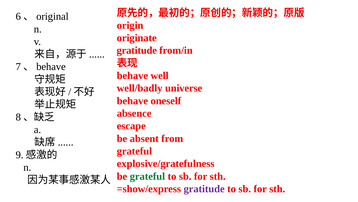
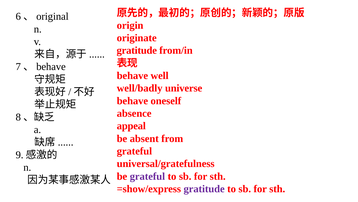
escape: escape -> appeal (131, 126)
explosive/gratefulness: explosive/gratefulness -> universal/gratefulness (166, 163)
grateful colour: green -> purple (147, 176)
